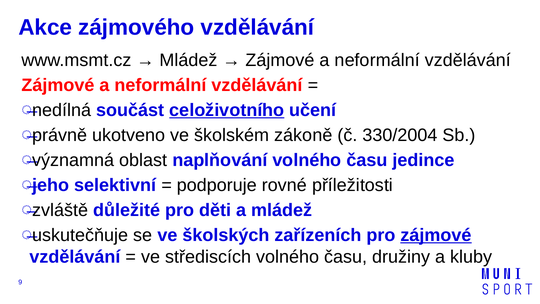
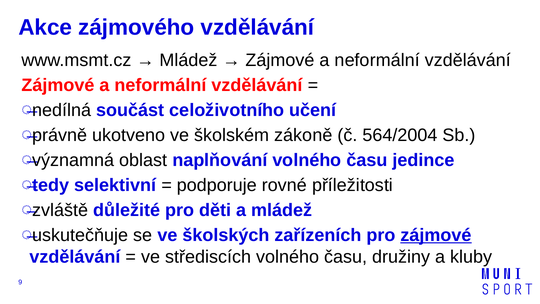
celoživotního underline: present -> none (227, 110)
330/2004: 330/2004 -> 564/2004 (400, 135)
jeho: jeho -> tedy (51, 185)
